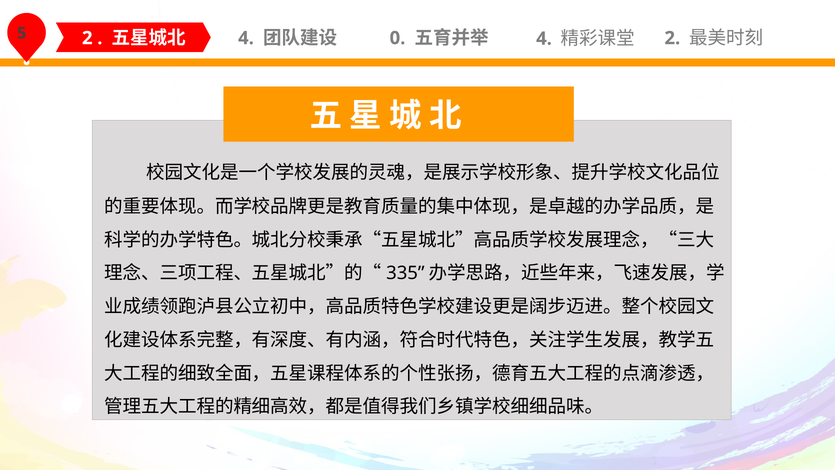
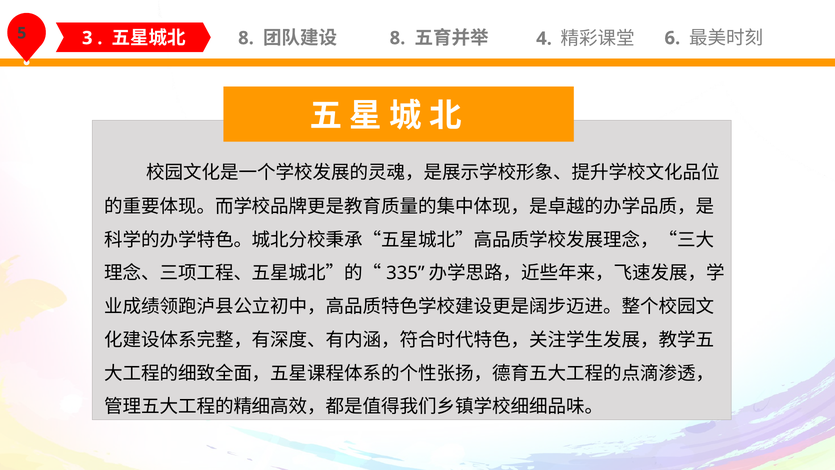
5 2: 2 -> 3 (87, 38)
4: 4 -> 8 (246, 38)
0: 0 -> 8 (397, 38)
2: 2 -> 6 (672, 38)
